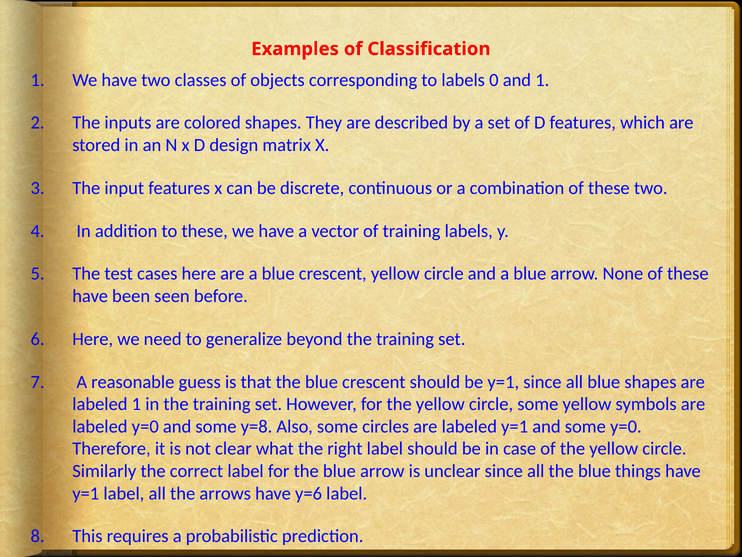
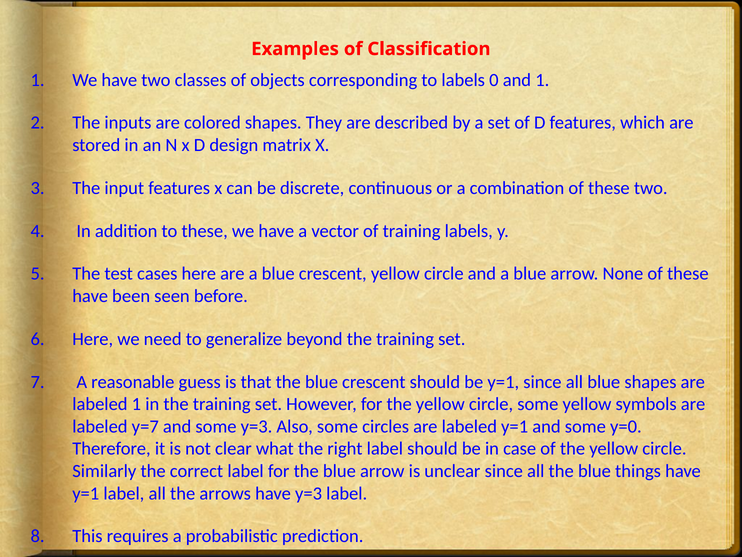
labeled y=0: y=0 -> y=7 (145, 426)
some y=8: y=8 -> y=3 (257, 426)
have y=6: y=6 -> y=3 (309, 493)
